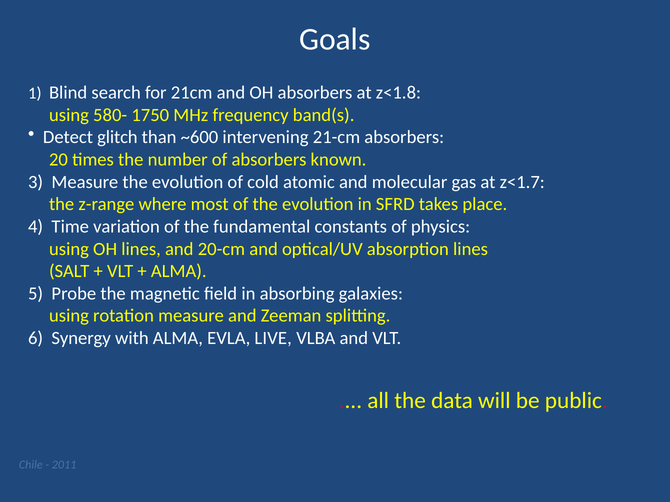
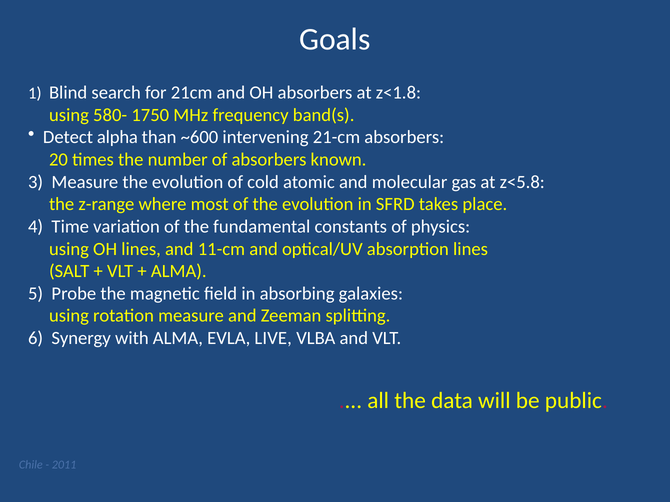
glitch: glitch -> alpha (117, 137)
z<1.7: z<1.7 -> z<5.8 (522, 182)
20-cm: 20-cm -> 11-cm (221, 249)
